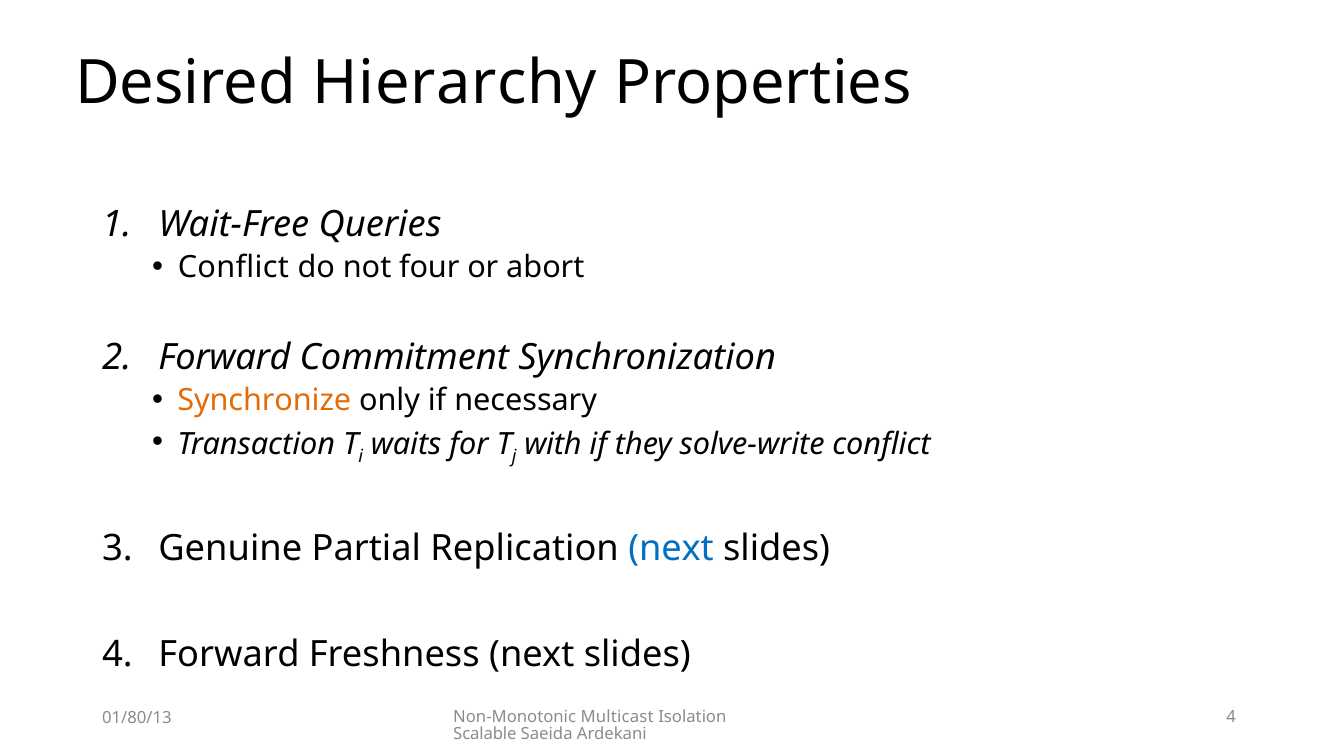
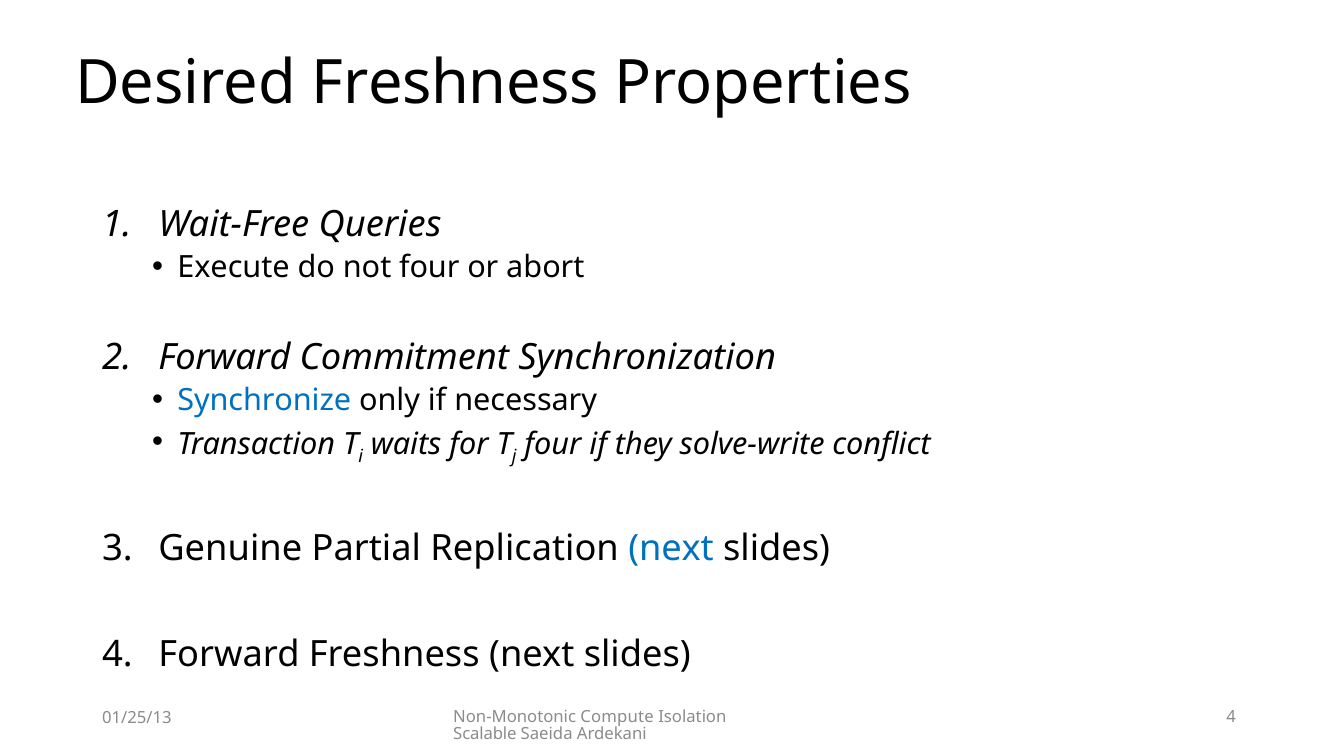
Desired Hierarchy: Hierarchy -> Freshness (455, 83)
Conflict: Conflict -> Execute (234, 268)
Synchronize colour: orange -> blue (264, 401)
with: with -> four (553, 445)
Multicast: Multicast -> Compute (617, 717)
01/80/13: 01/80/13 -> 01/25/13 (137, 719)
